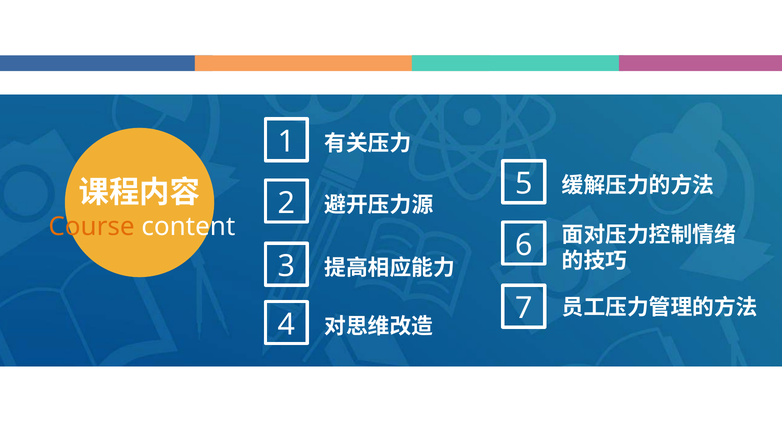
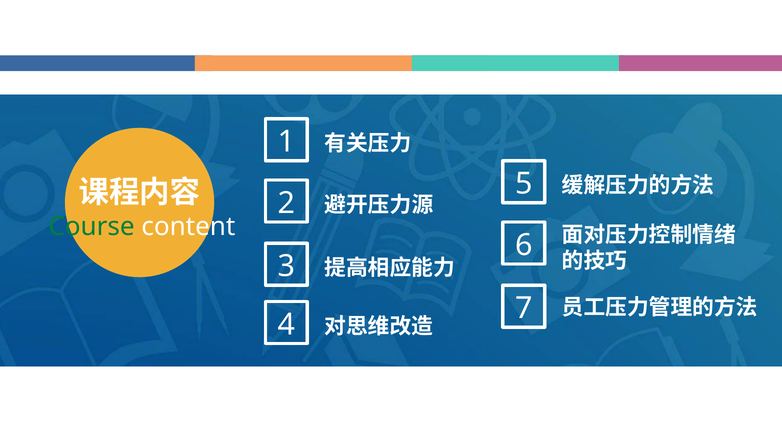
Course colour: orange -> green (92, 227)
